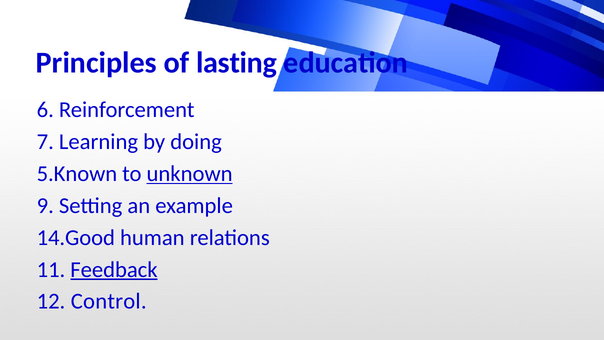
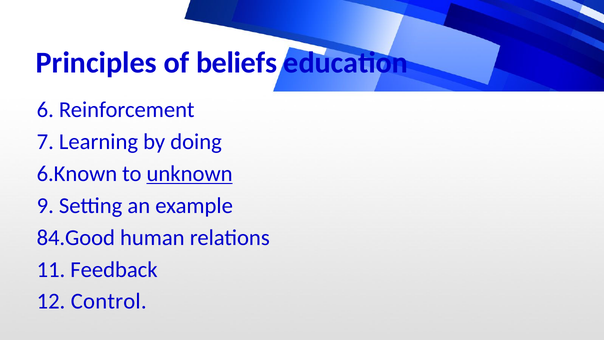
lasting: lasting -> beliefs (237, 63)
5.Known: 5.Known -> 6.Known (77, 174)
14.Good: 14.Good -> 84.Good (76, 237)
Feedback underline: present -> none (114, 269)
